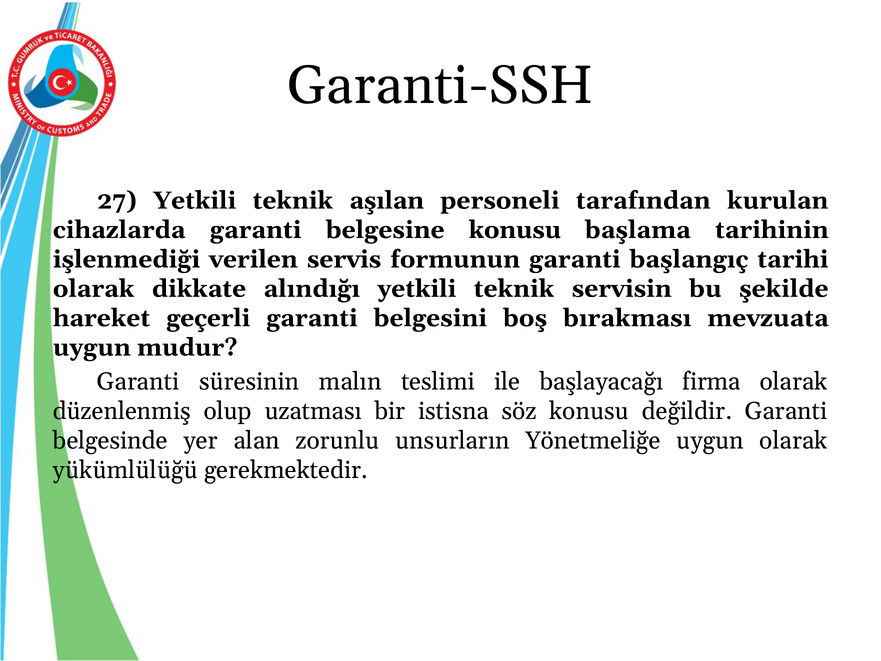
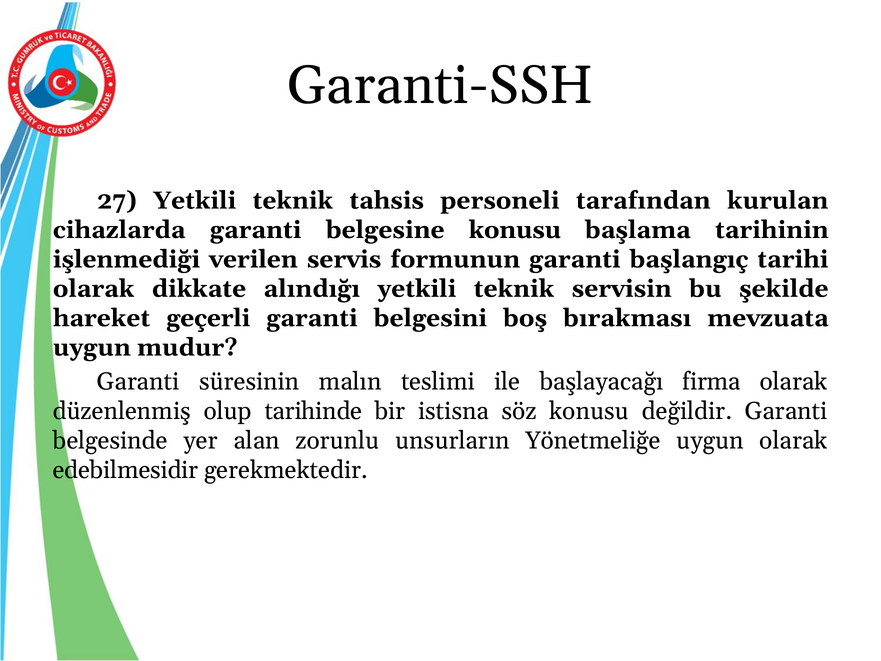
aşılan: aşılan -> tahsis (387, 200)
uzatması: uzatması -> tarihinde (313, 411)
yükümlülüğü: yükümlülüğü -> edebilmesidir (126, 470)
